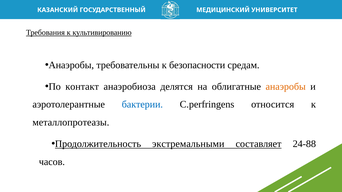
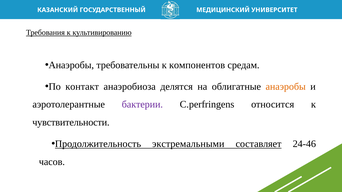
безопасности: безопасности -> компонентов (197, 65)
бактерии colour: blue -> purple (142, 105)
металлопротеазы: металлопротеазы -> чувствительности (71, 123)
24-88: 24-88 -> 24-46 (304, 144)
